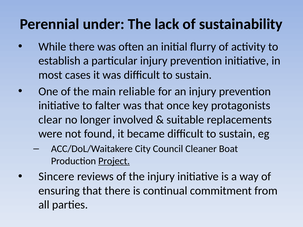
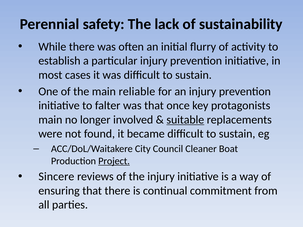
under: under -> safety (104, 24)
clear: clear -> main (50, 120)
suitable underline: none -> present (185, 120)
